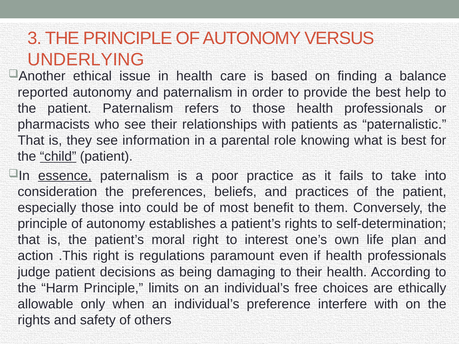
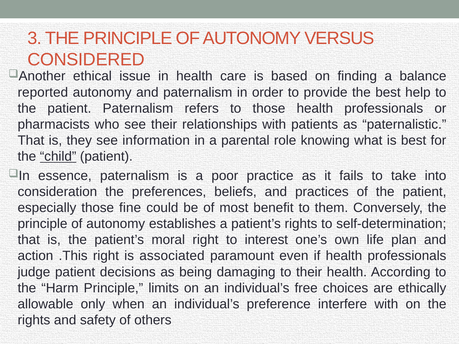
UNDERLYING: UNDERLYING -> CONSIDERED (86, 60)
essence underline: present -> none (65, 176)
those into: into -> fine (130, 208)
regulations: regulations -> associated (172, 256)
